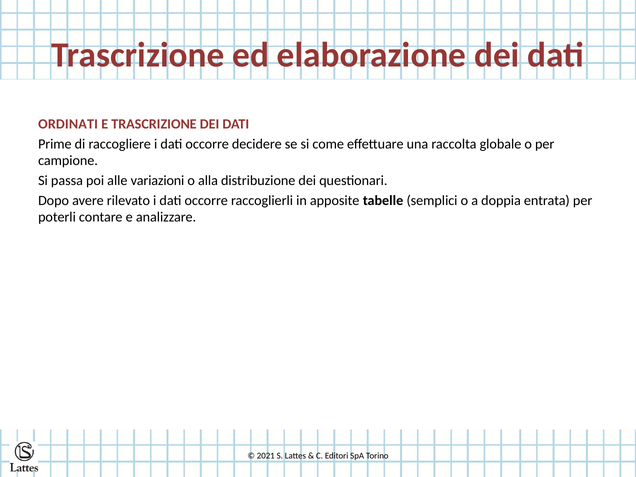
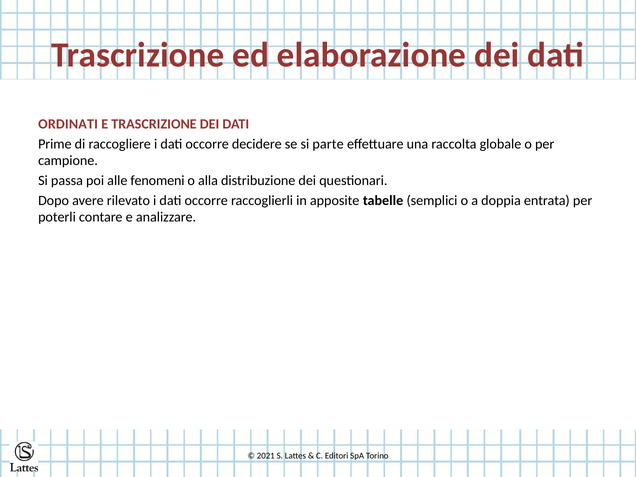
come: come -> parte (328, 144)
variazioni: variazioni -> fenomeni (157, 181)
